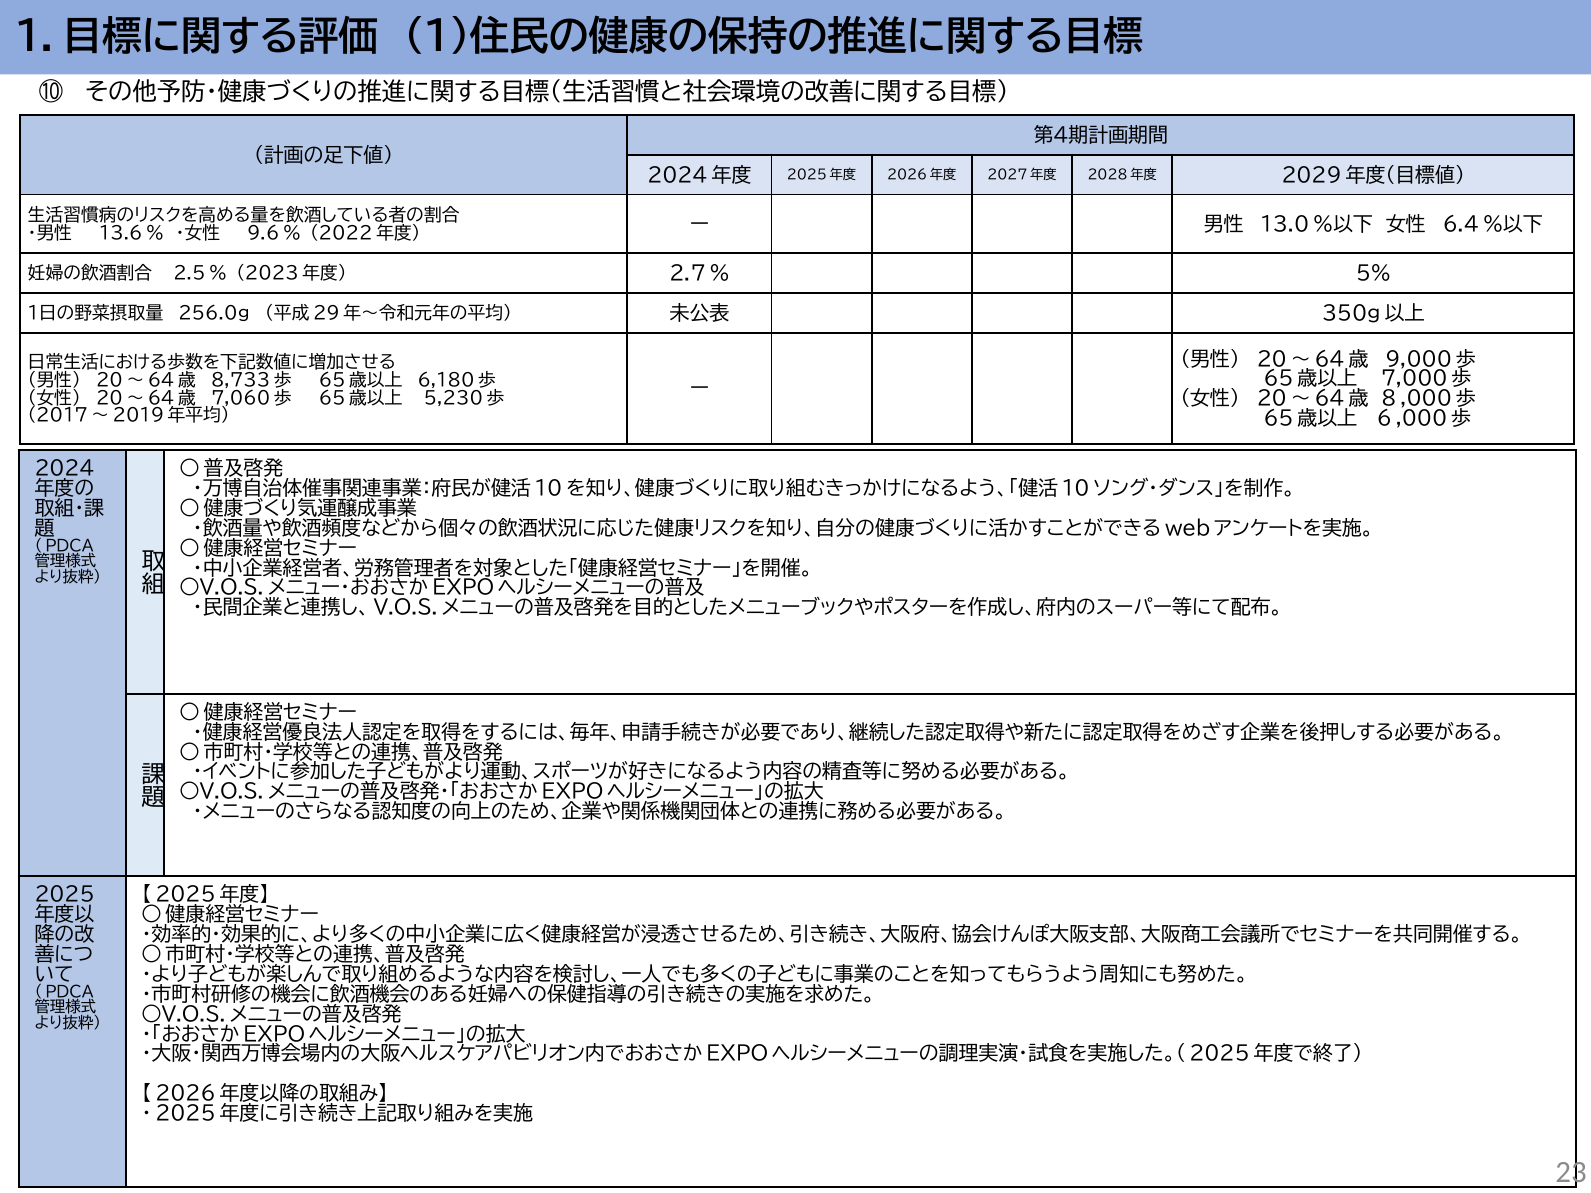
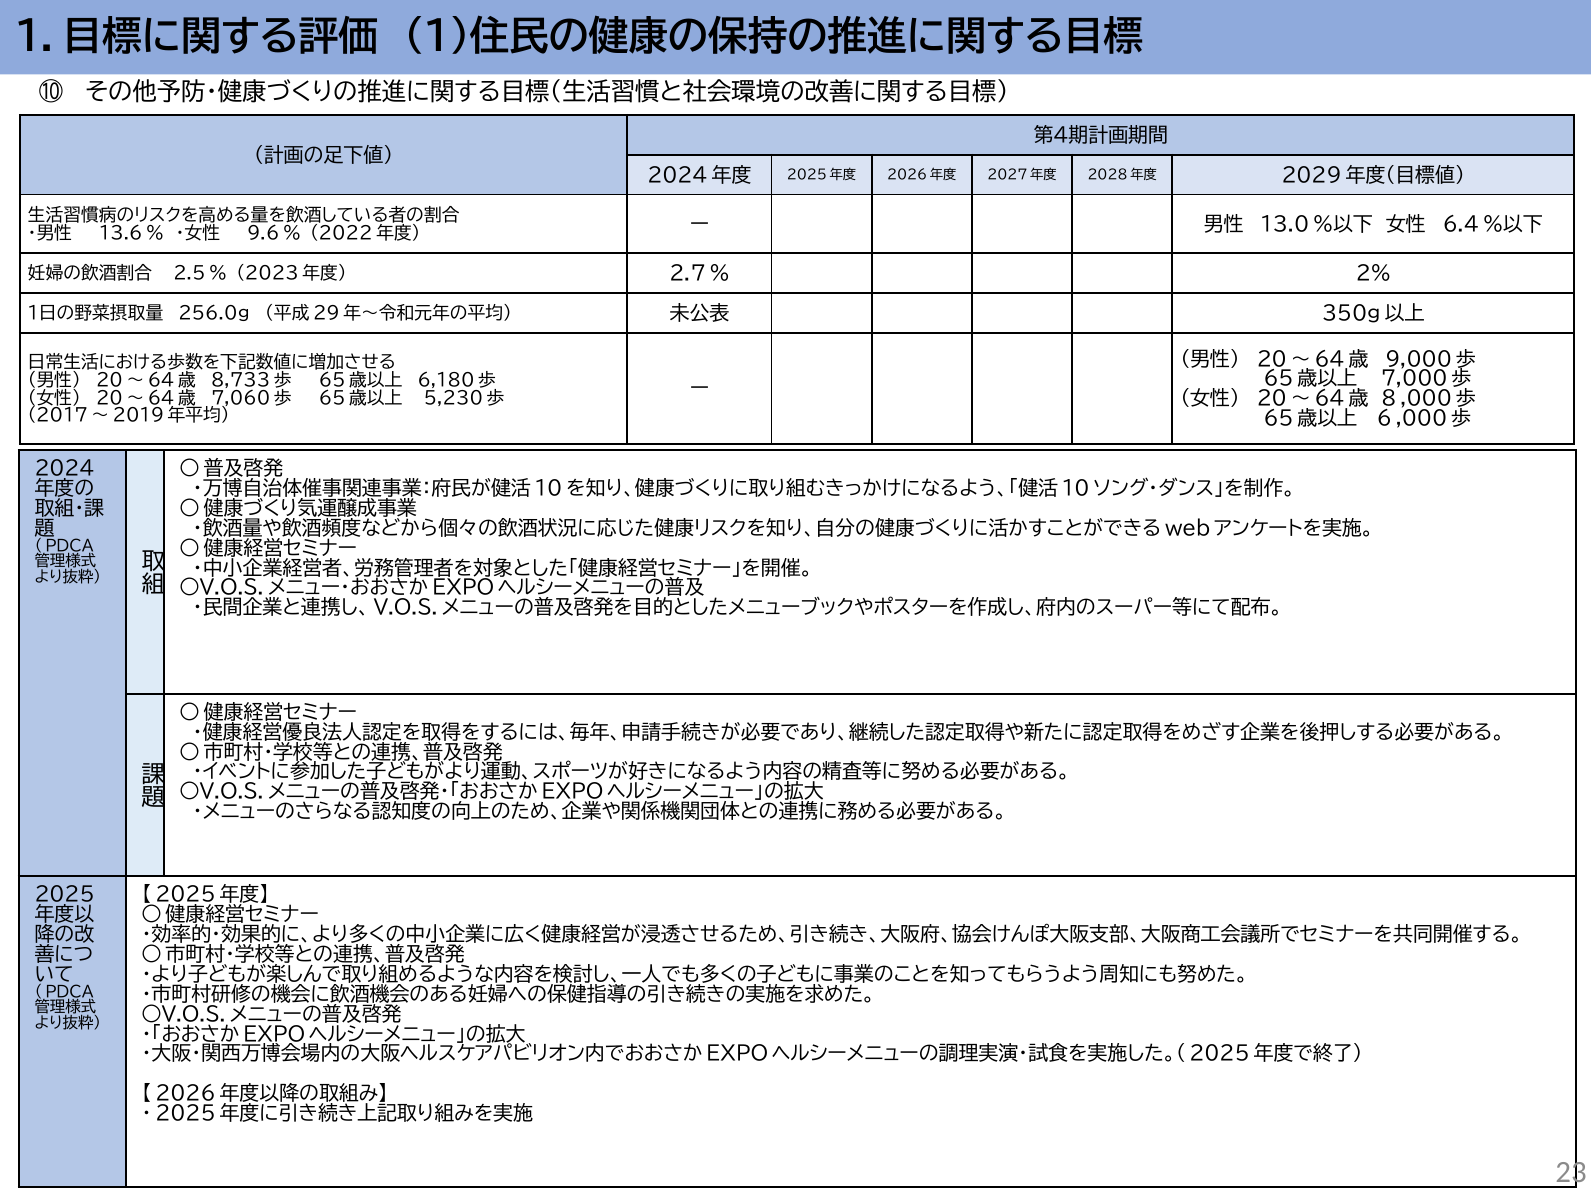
5%: 5% -> 2% (1373, 274)
